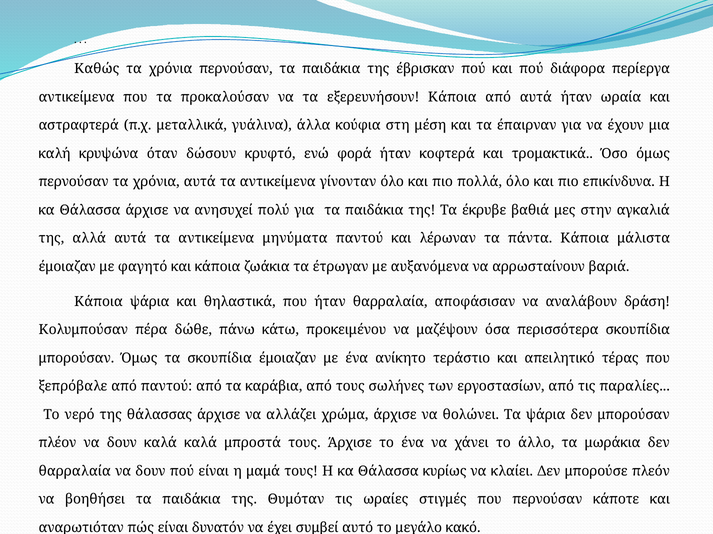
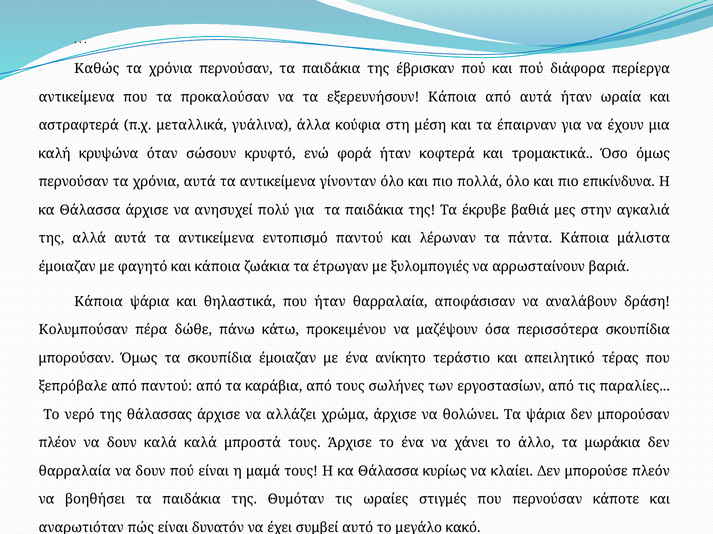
δώσουν: δώσουν -> σώσουν (211, 154)
μηνύματα: μηνύματα -> εντοπισμό (295, 239)
αυξανόμενα: αυξανόμενα -> ξυλομπογιές (430, 267)
